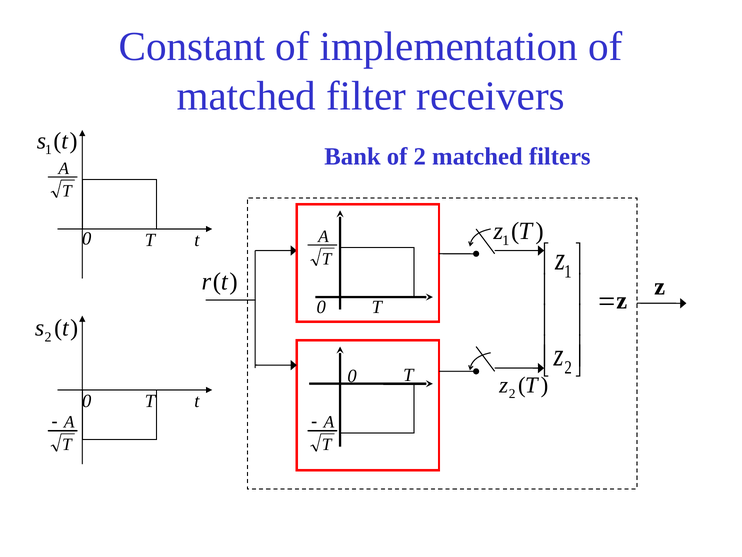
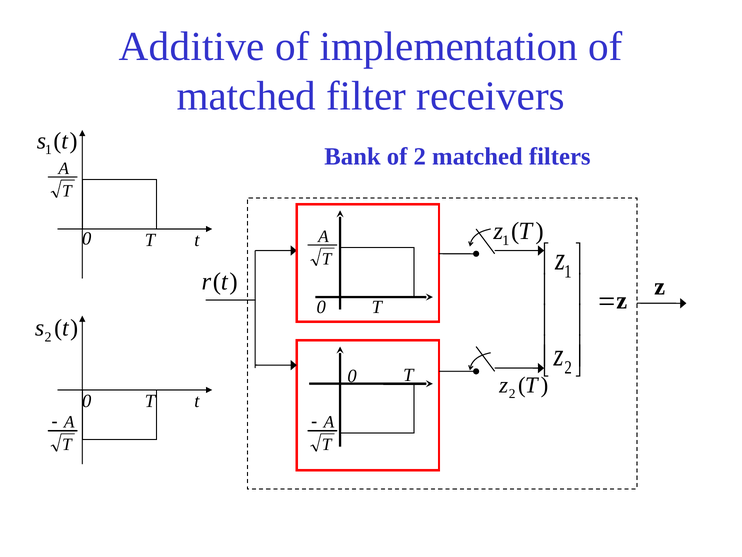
Constant: Constant -> Additive (192, 47)
